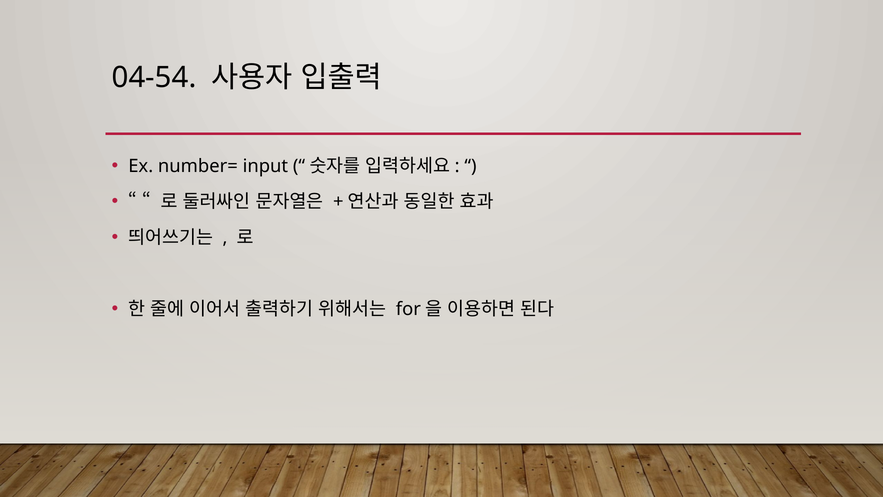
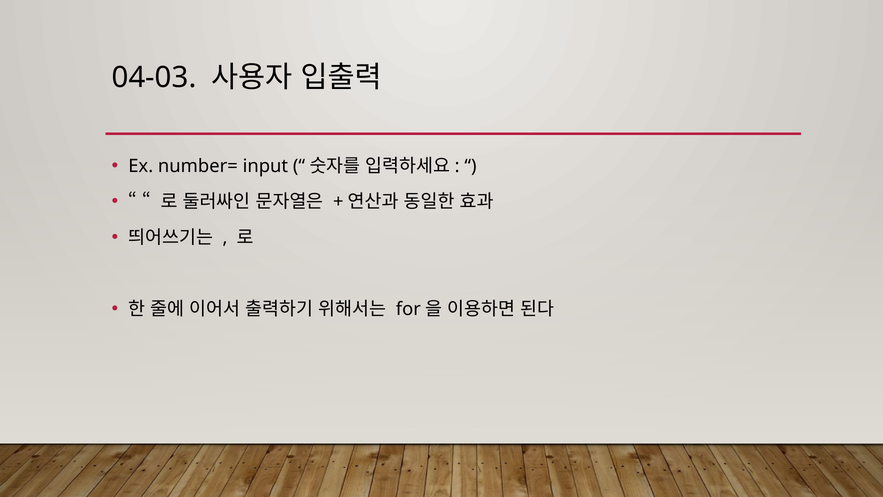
04-54: 04-54 -> 04-03 (154, 77)
